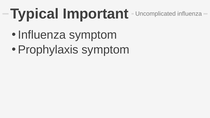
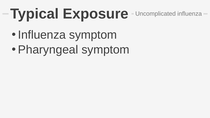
Important: Important -> Exposure (96, 14)
Prophylaxis: Prophylaxis -> Pharyngeal (48, 50)
